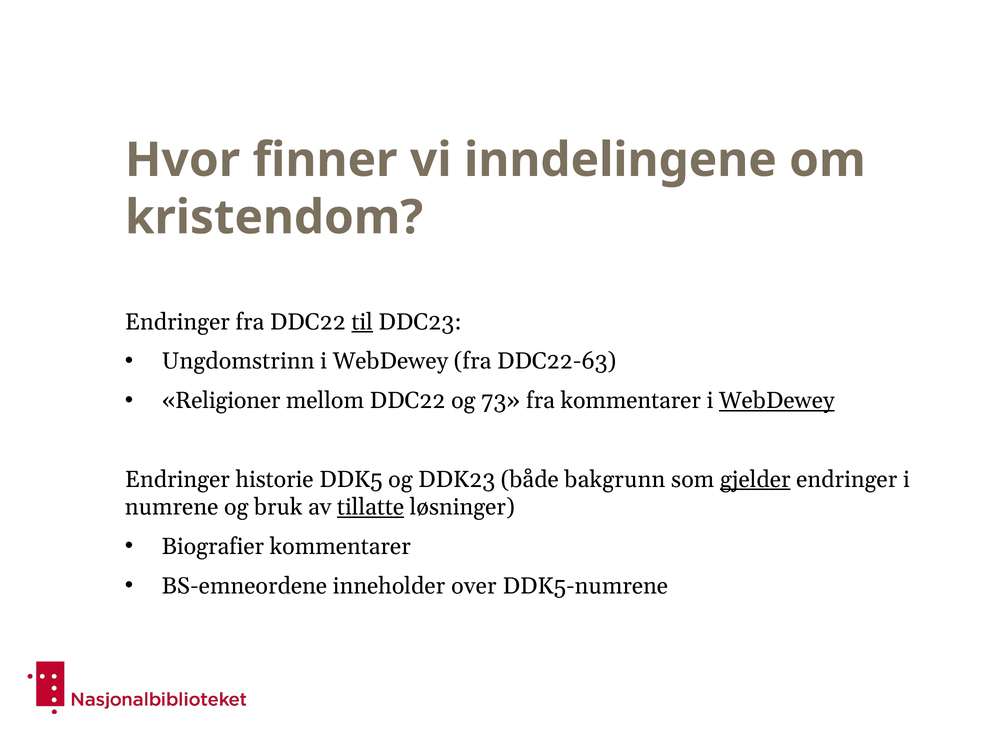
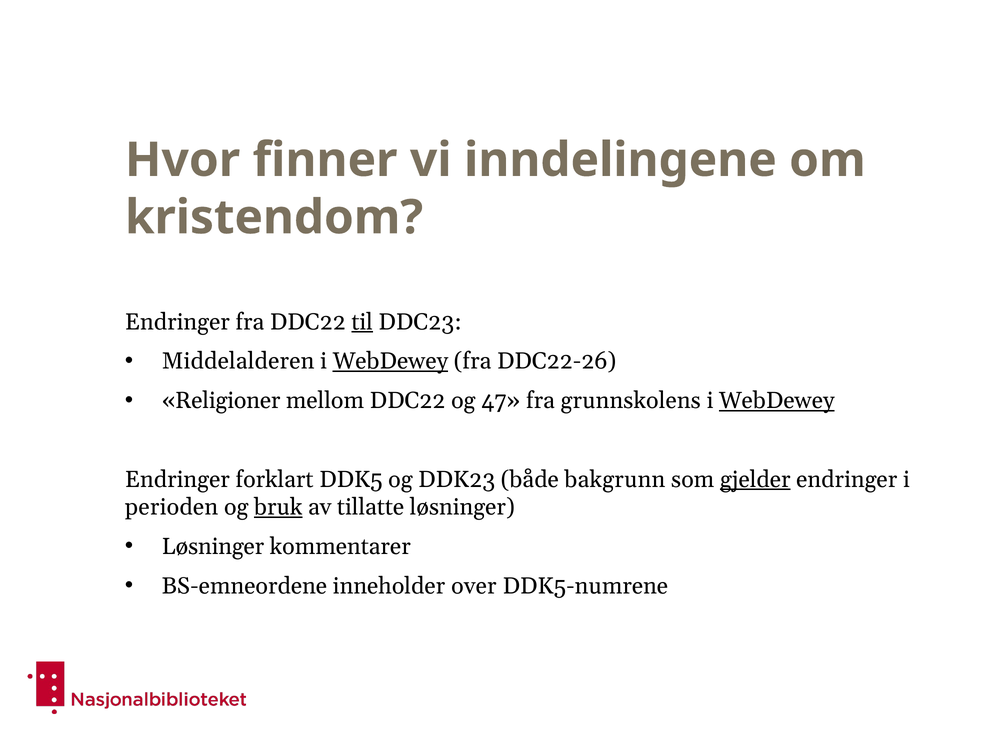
Ungdomstrinn: Ungdomstrinn -> Middelalderen (238, 361)
WebDewey underline: none -> present (390, 361)
DDC22-63: DDC22-63 -> DDC22-26 (557, 361)
73: 73 -> 47 (501, 401)
fra kommentarer: kommentarer -> grunnskolens (631, 401)
historie: historie -> forklart (275, 479)
numrene: numrene -> perioden (172, 507)
bruk underline: none -> present (278, 507)
tillatte underline: present -> none (371, 507)
Biografier: Biografier -> Løsninger (213, 547)
